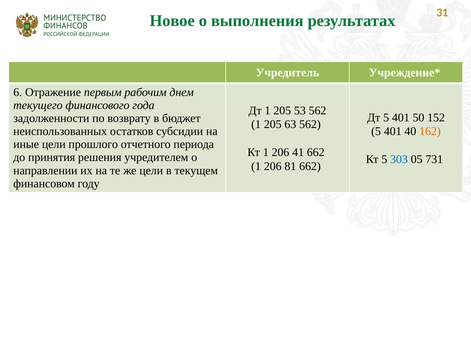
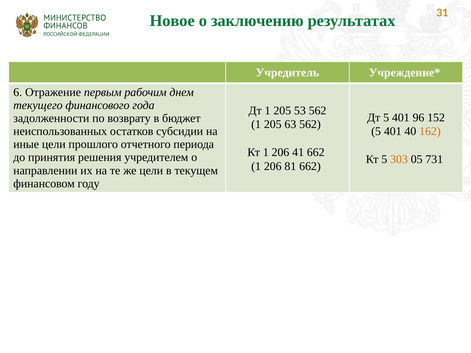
выполнения: выполнения -> заключению (257, 21)
50: 50 -> 96 (418, 118)
303 colour: blue -> orange (399, 159)
